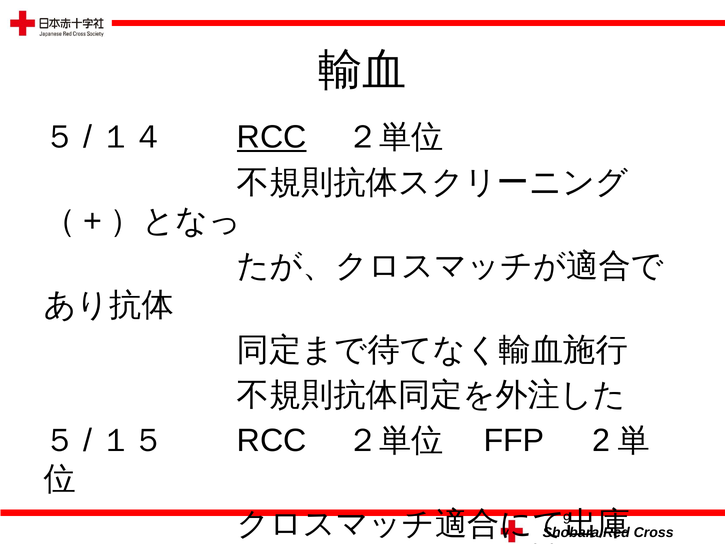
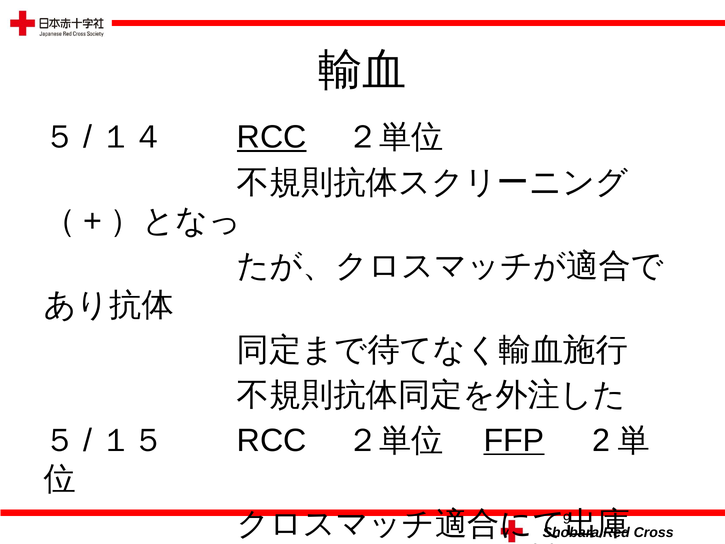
FFP underline: none -> present (514, 440)
